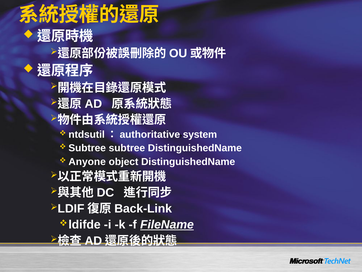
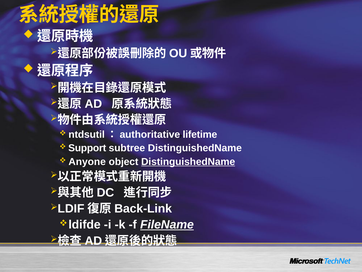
system: system -> lifetime (200, 134)
Subtree: Subtree -> Support (87, 148)
DistinguishedName underline: none -> present (188, 161)
